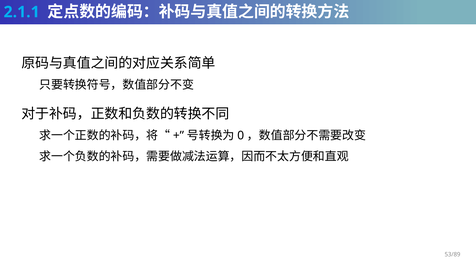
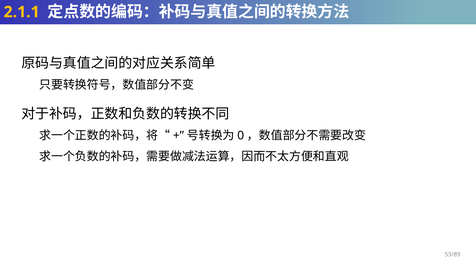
2.1.1 colour: light blue -> yellow (22, 12)
